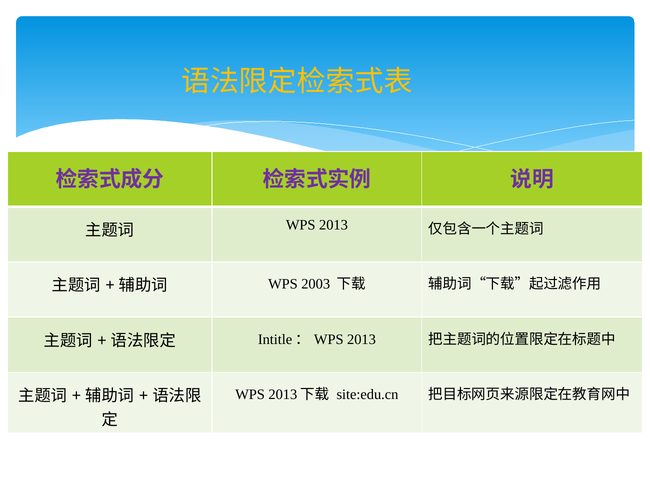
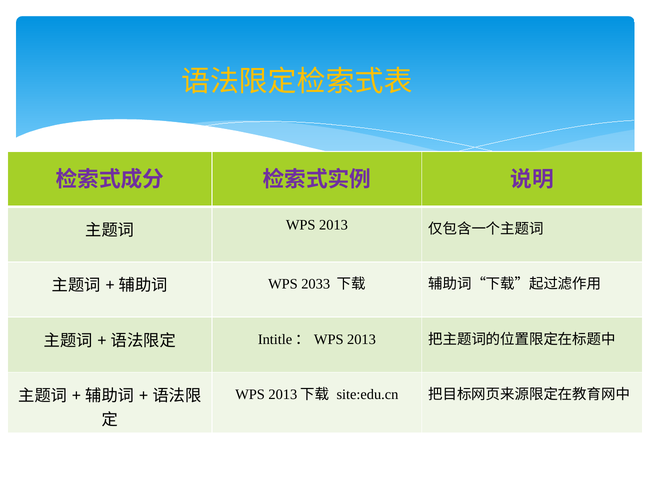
2003: 2003 -> 2033 (316, 284)
